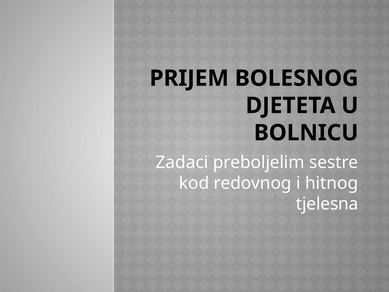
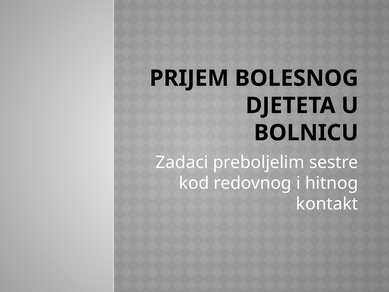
tjelesna: tjelesna -> kontakt (327, 204)
